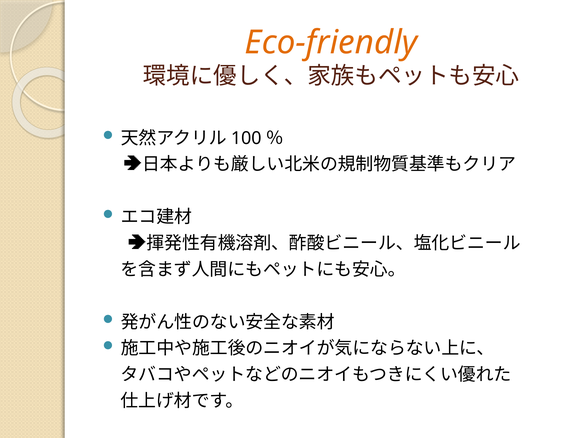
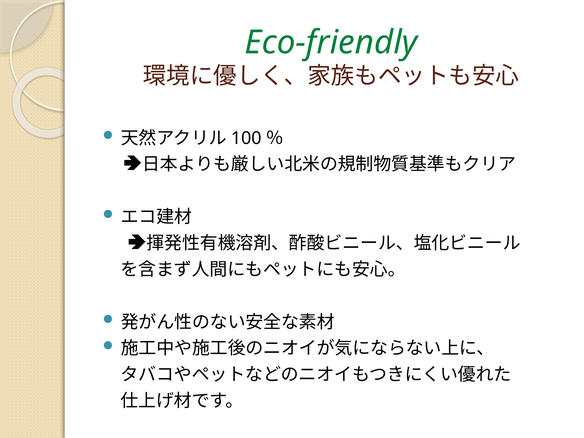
Eco-friendly colour: orange -> green (331, 43)
